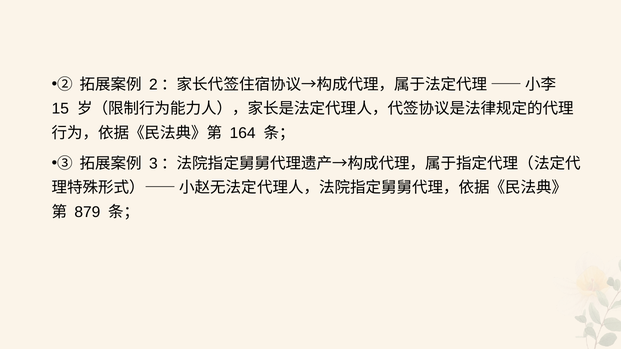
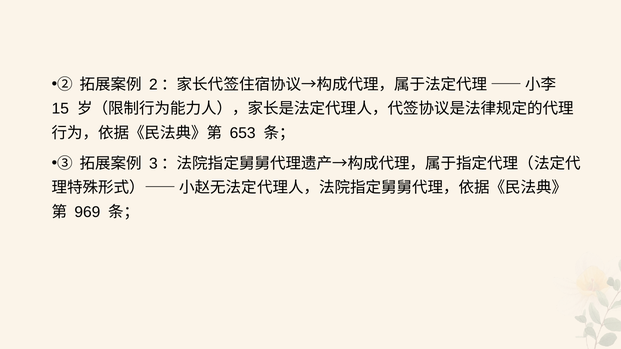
164: 164 -> 653 (243, 133)
879: 879 -> 969 (87, 212)
